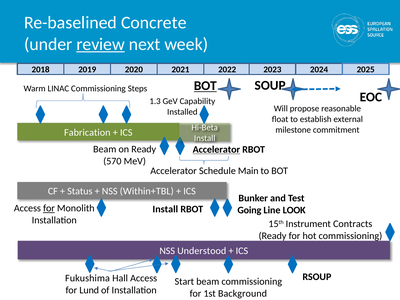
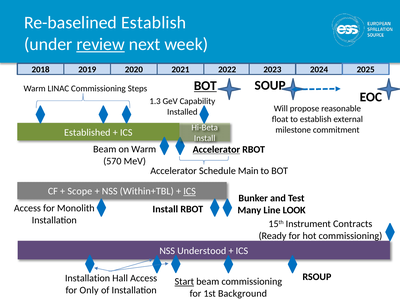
Re-baselined Concrete: Concrete -> Establish (154, 23)
Fabrication: Fabrication -> Established (87, 132)
on Ready: Ready -> Warm (144, 149)
Status: Status -> Scope (80, 191)
ICS underline: none -> present (190, 191)
for underline: present -> none (49, 208)
Going: Going -> Many (249, 210)
Fukushima: Fukushima -> Installation (88, 278)
Start underline: none -> present (184, 282)
Lund: Lund -> Only (89, 290)
